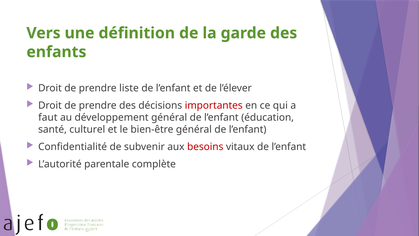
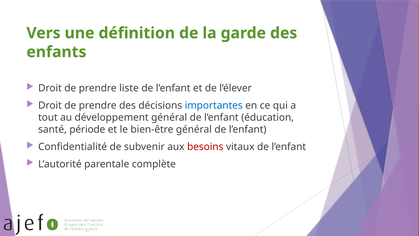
importantes colour: red -> blue (214, 105)
faut: faut -> tout (48, 117)
culturel: culturel -> période (87, 129)
